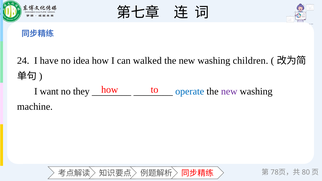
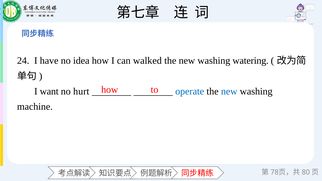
children: children -> watering (251, 61)
they: they -> hurt (81, 91)
new colour: purple -> blue (229, 91)
